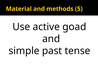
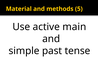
goad: goad -> main (74, 27)
